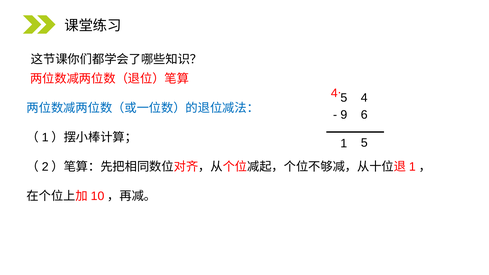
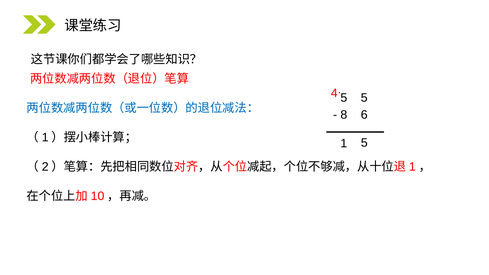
4: 4 -> 5 (364, 98)
9: 9 -> 8 (344, 115)
